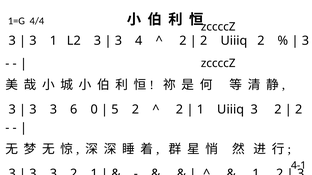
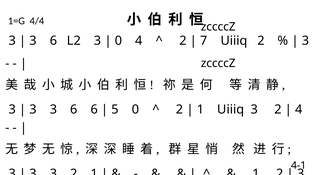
1: 1 -> 6 (53, 41)
3: 3 -> 0 (118, 41)
2: 2 -> 7 (204, 41)
6 0: 0 -> 6 (94, 110)
5 2: 2 -> 0 (136, 110)
2: 2 -> 4 (299, 110)
